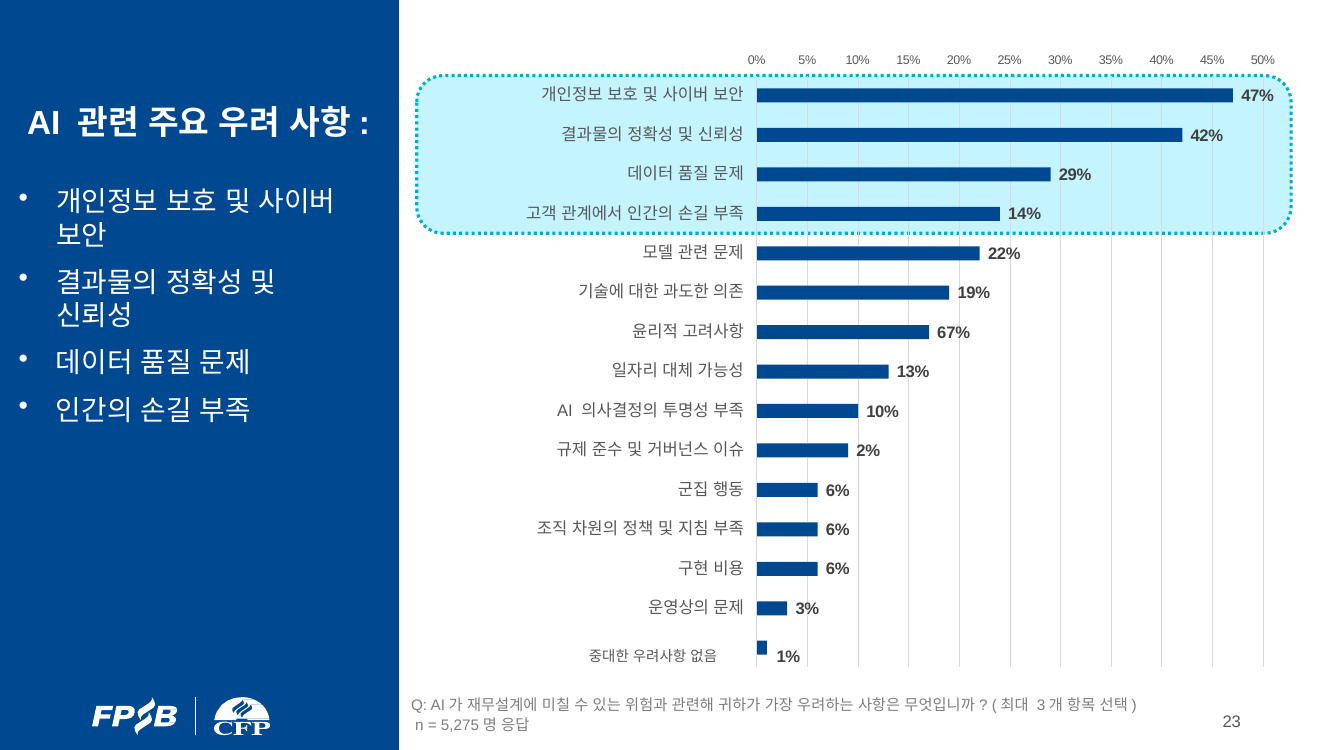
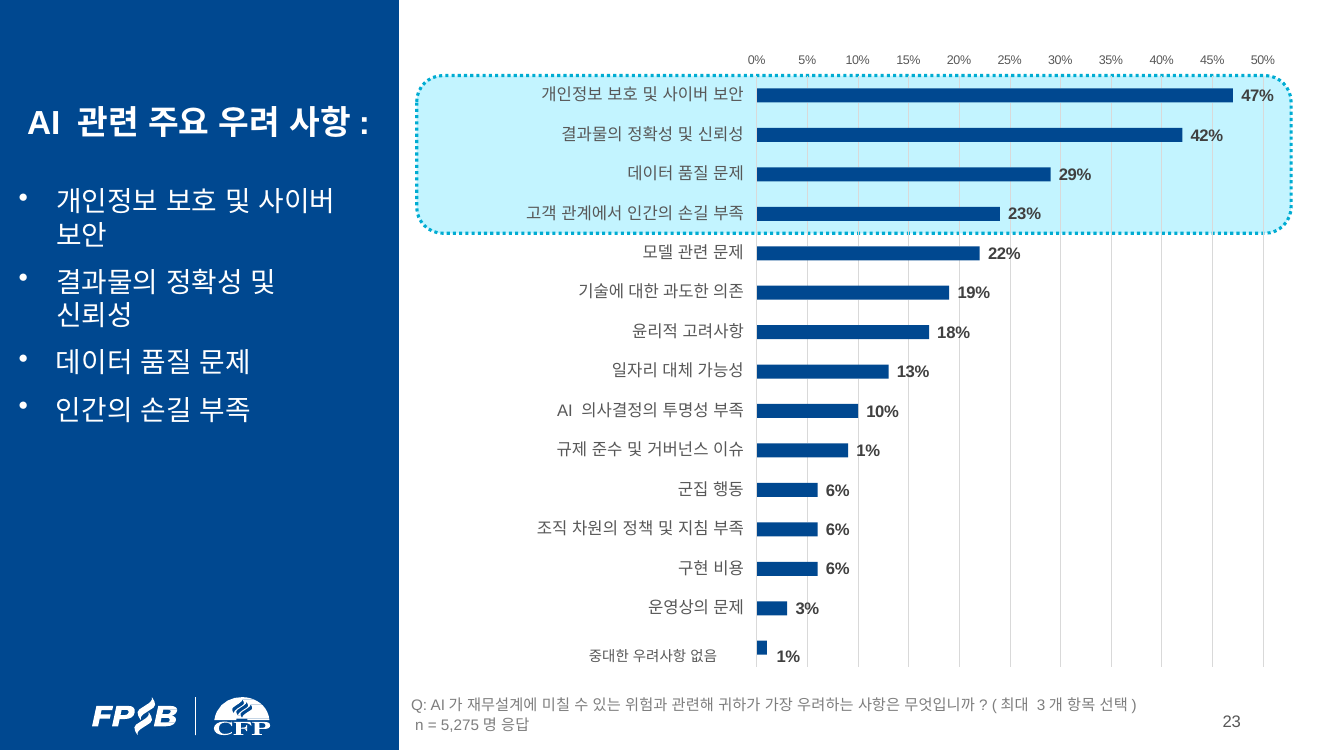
14%: 14% -> 23% (1025, 214)
67%: 67% -> 18% (954, 333)
2%: 2% -> 1% (868, 451)
